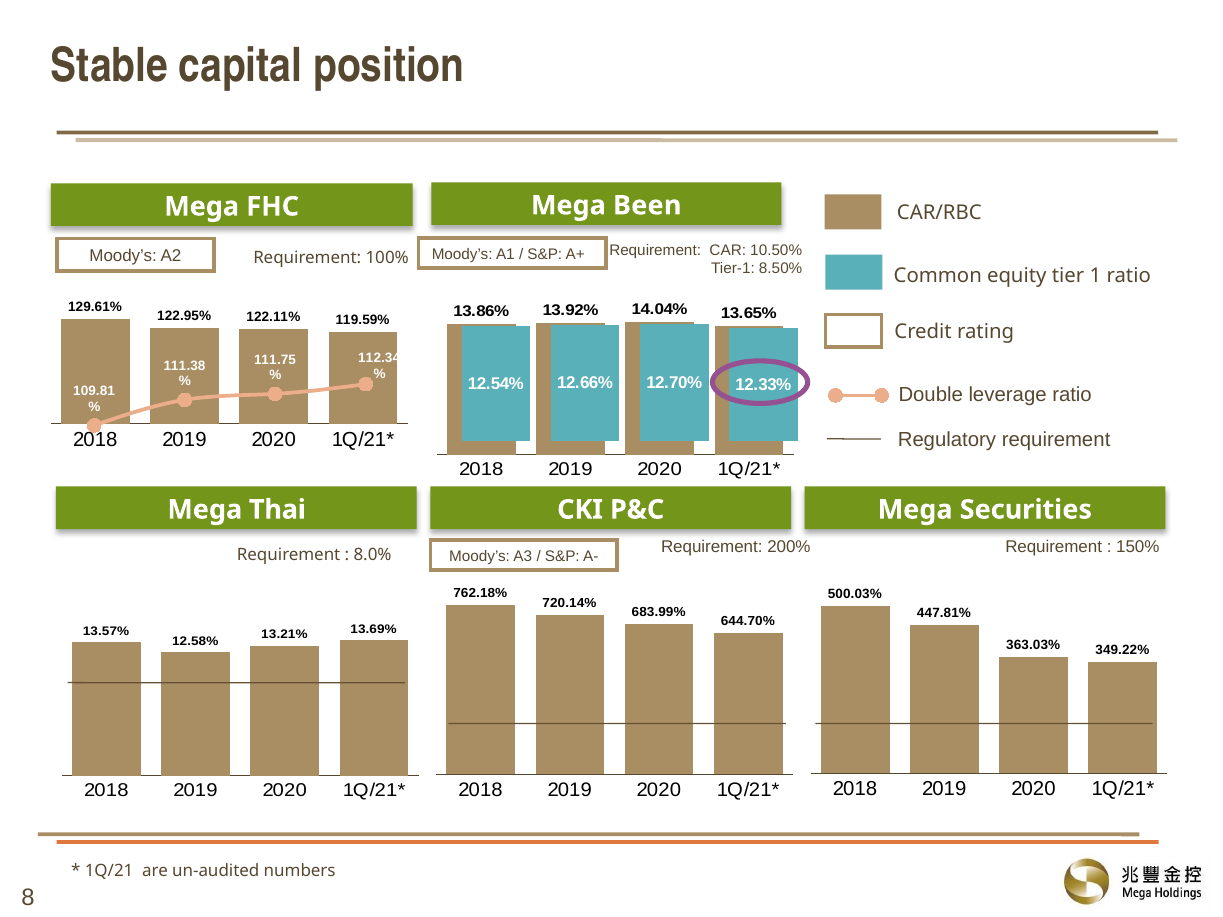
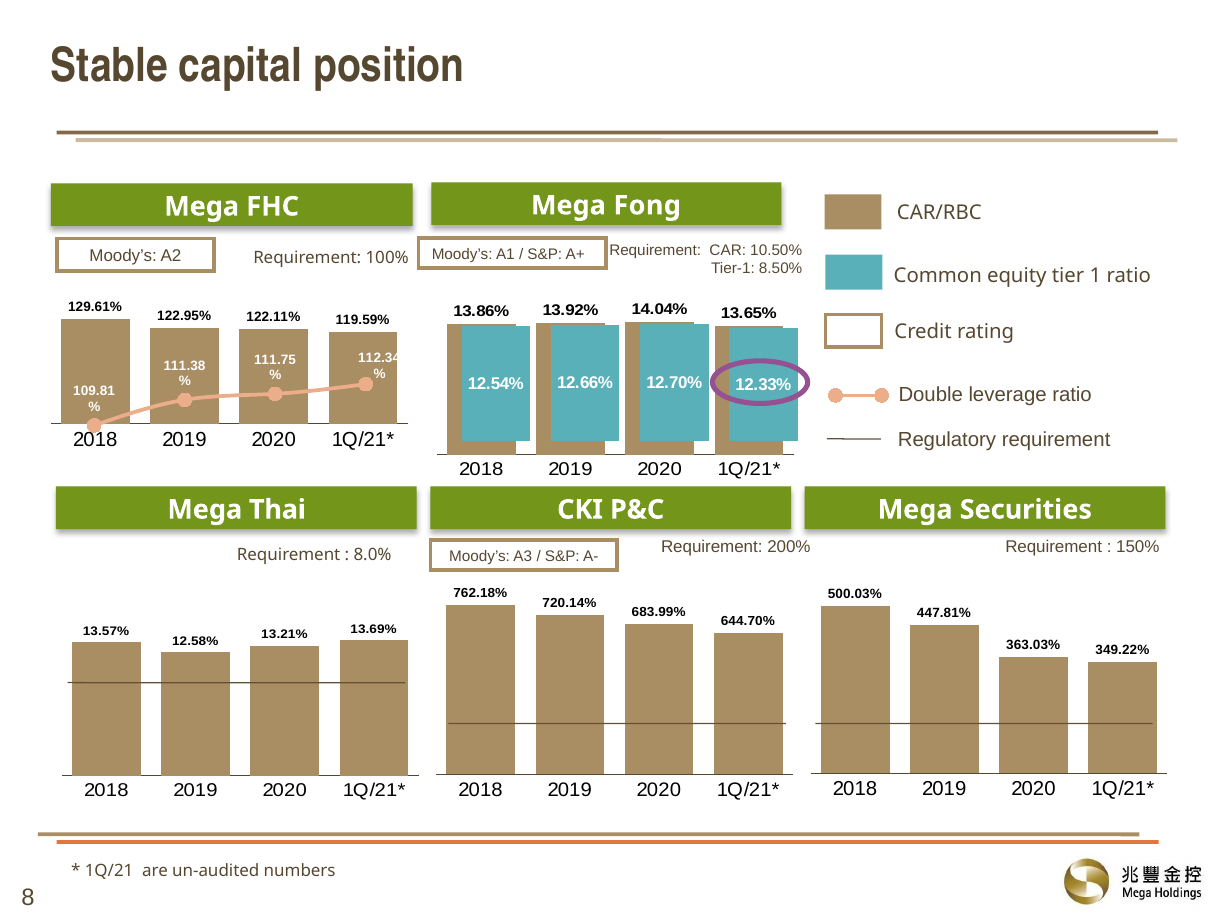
Been: Been -> Fong (647, 206)
